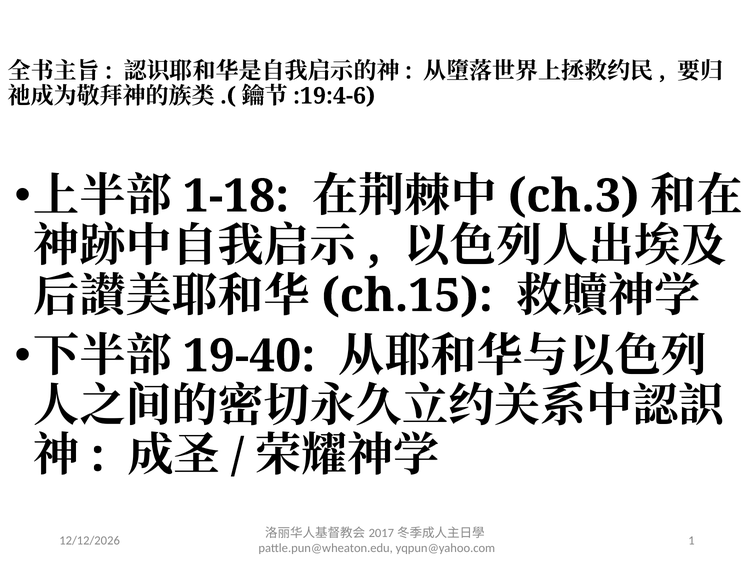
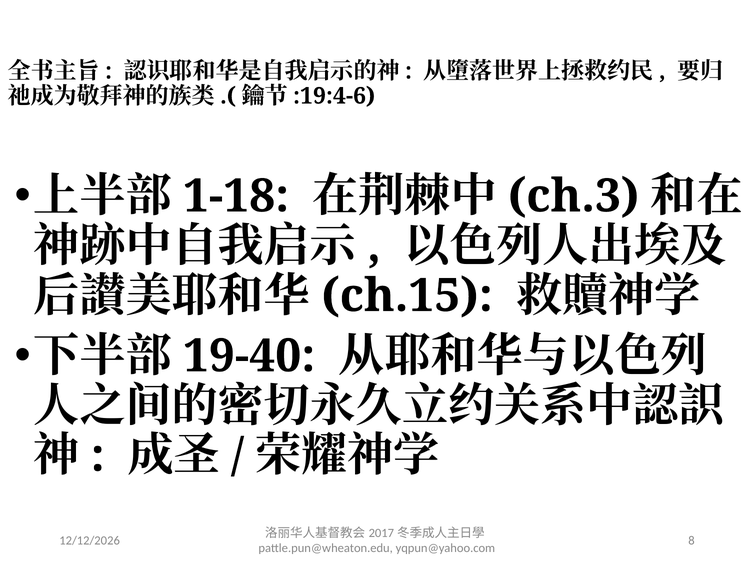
1: 1 -> 8 (692, 540)
